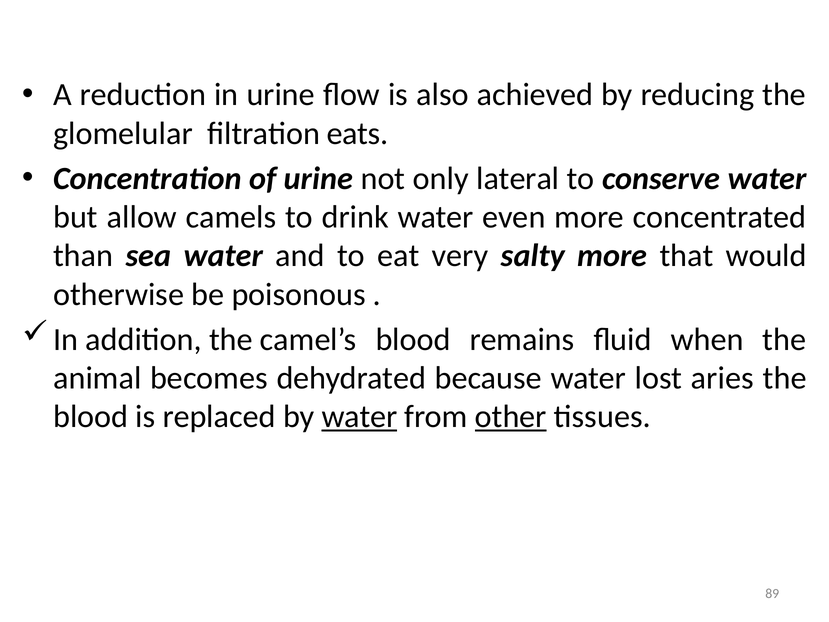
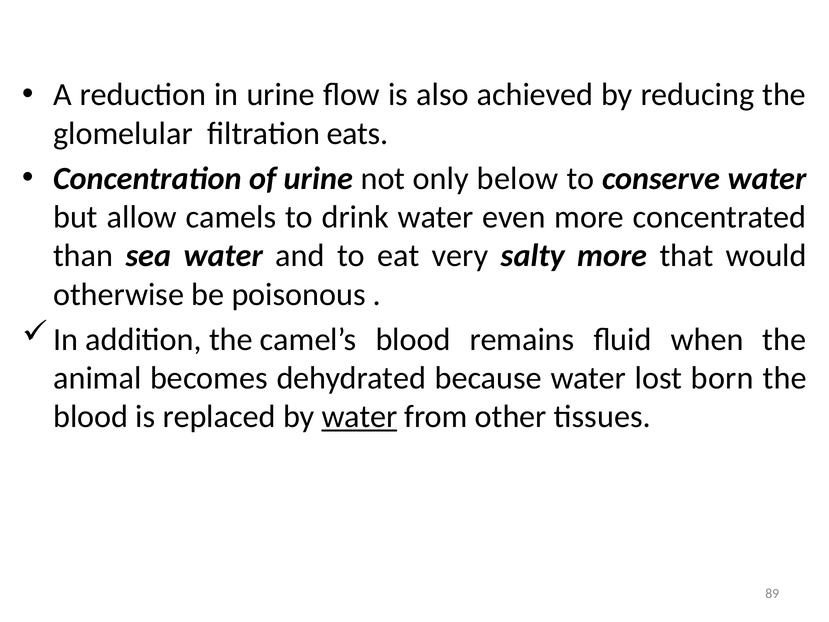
lateral: lateral -> below (518, 178)
aries: aries -> born (722, 378)
other underline: present -> none (511, 417)
